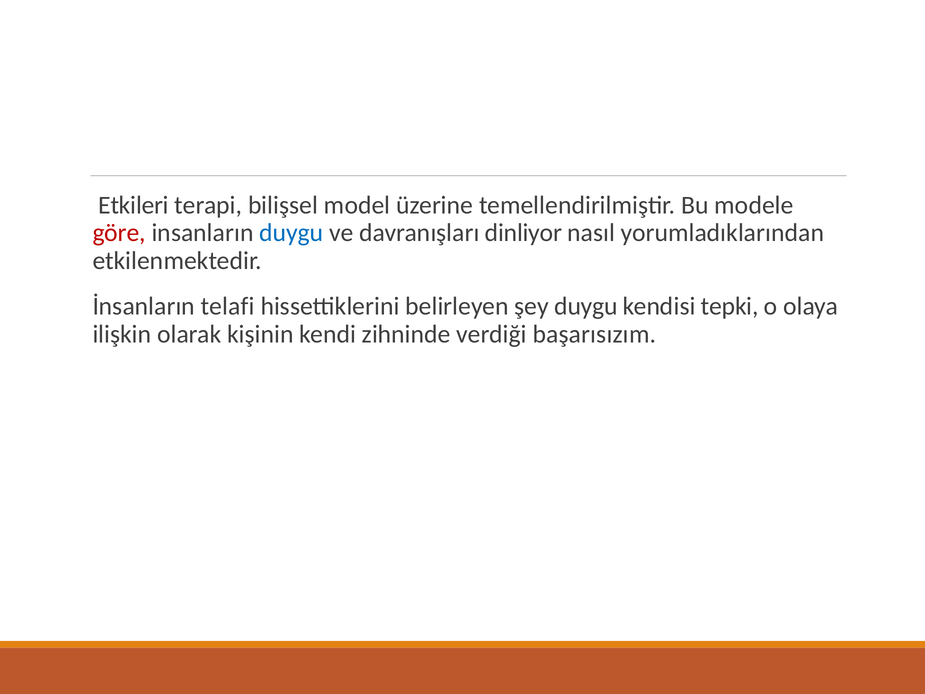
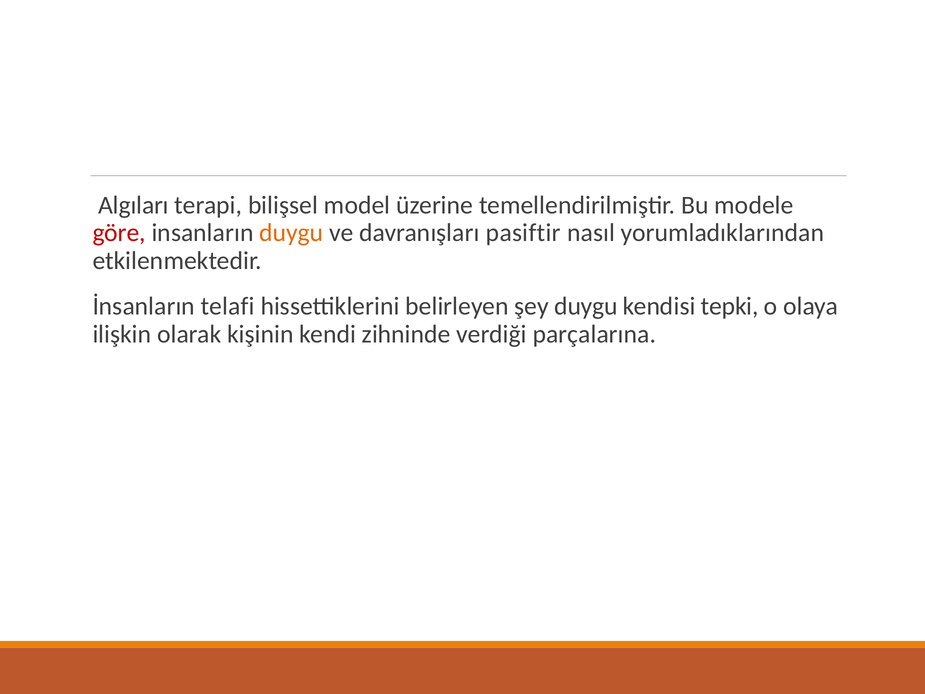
Etkileri: Etkileri -> Algıları (134, 205)
duygu colour: blue -> orange (291, 233)
dinliyor: dinliyor -> pasiftir (523, 233)
başarısızım: başarısızım -> parçalarına (594, 334)
